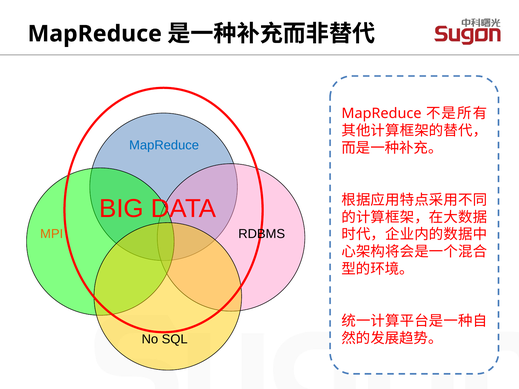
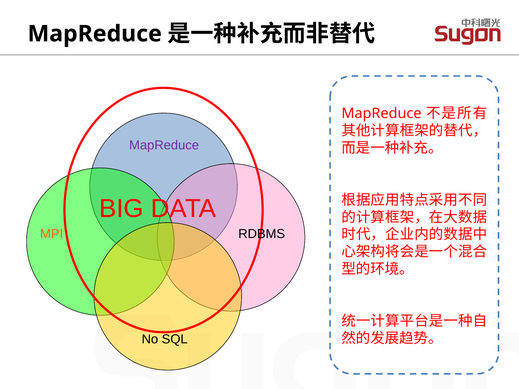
MapReduce colour: blue -> purple (164, 145)
